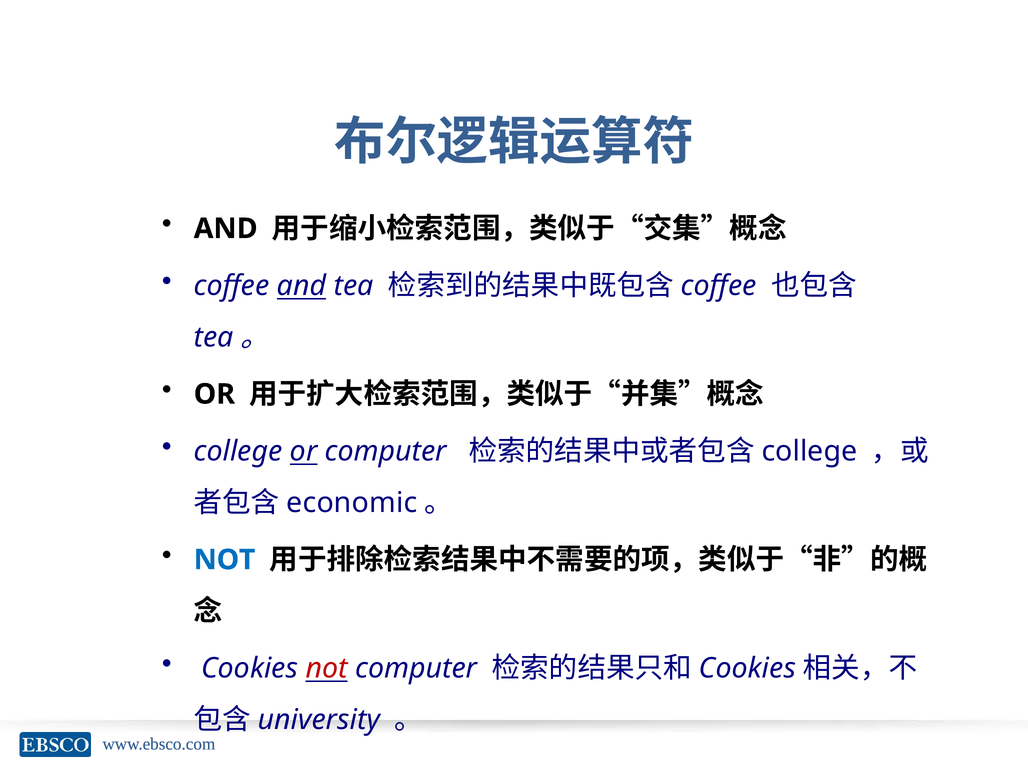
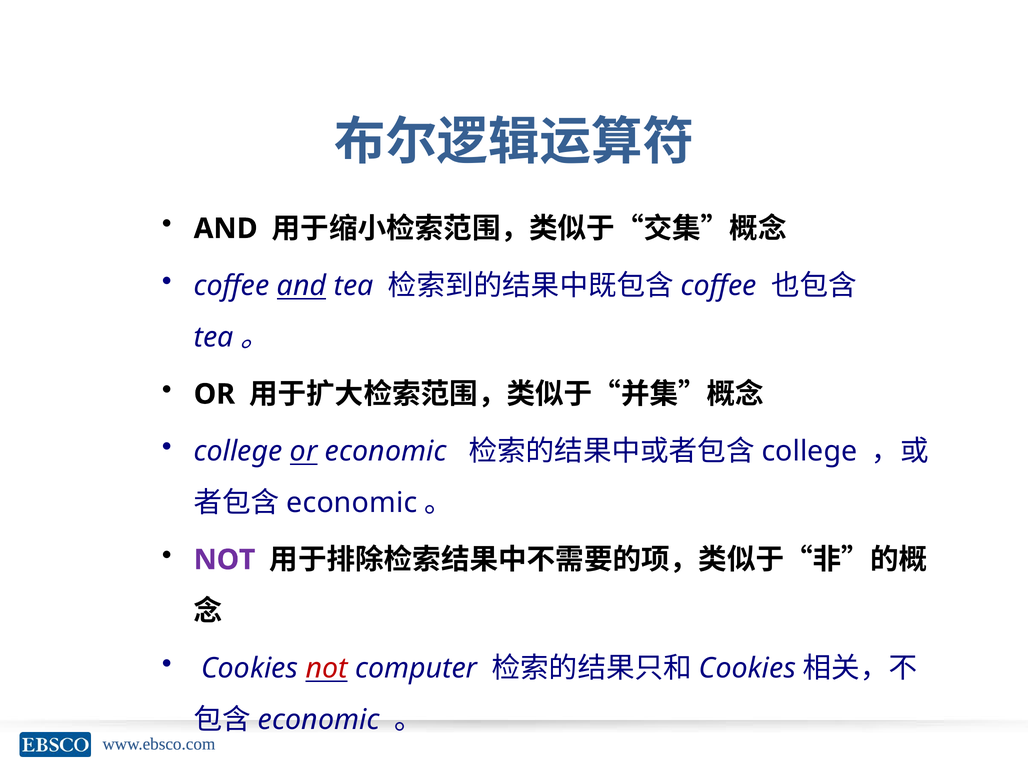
or computer: computer -> economic (386, 451)
NOT colour: blue -> purple (225, 560)
university: university -> economic (319, 720)
